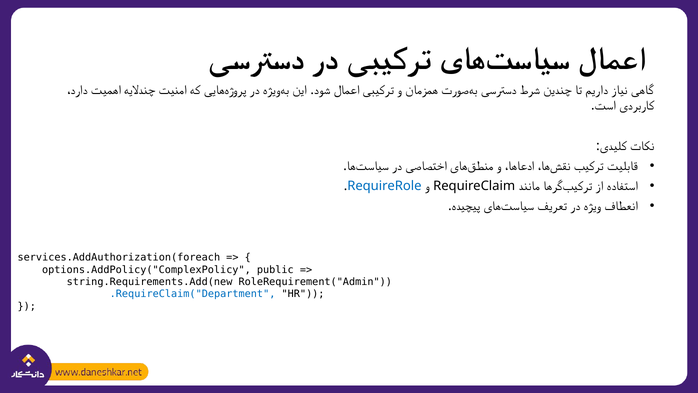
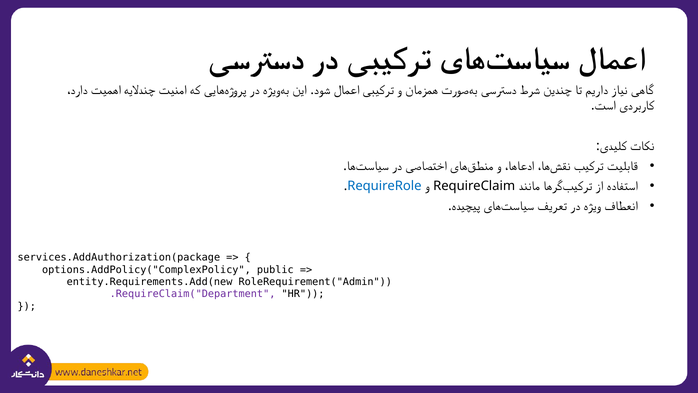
services.AddAuthorization(foreach: services.AddAuthorization(foreach -> services.AddAuthorization(package (119, 257)
string.Requirements.Add(new: string.Requirements.Add(new -> entity.Requirements.Add(new (150, 282)
.RequireClaim("Department colour: blue -> purple (193, 294)
